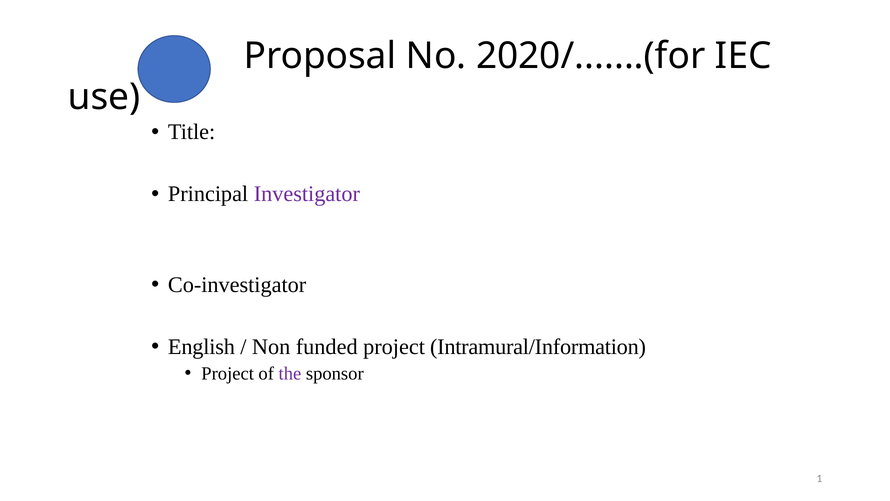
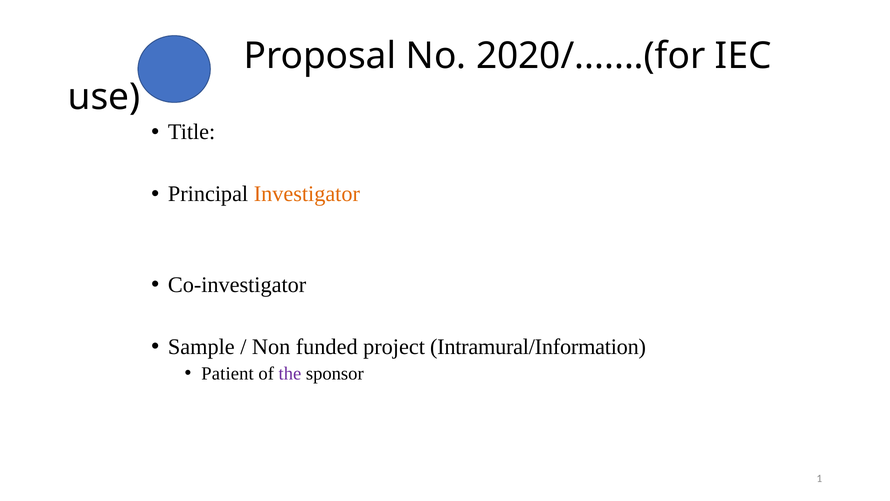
Investigator colour: purple -> orange (307, 194)
English: English -> Sample (201, 347)
Project: Project -> Patient (228, 373)
